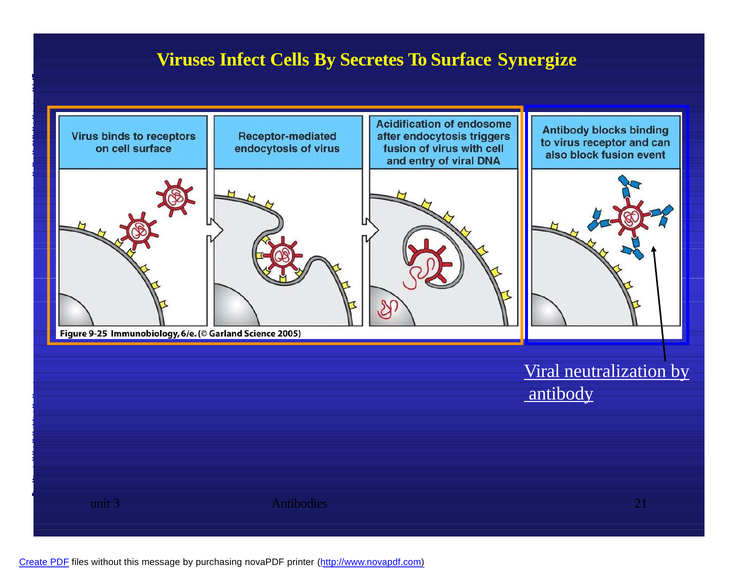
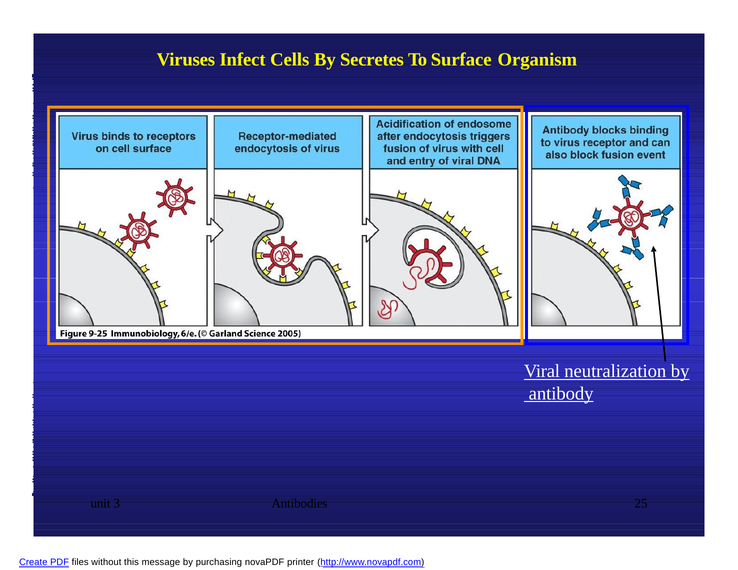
Synergize: Synergize -> Organism (537, 60)
21: 21 -> 25 (641, 504)
